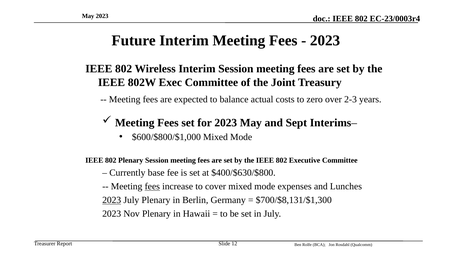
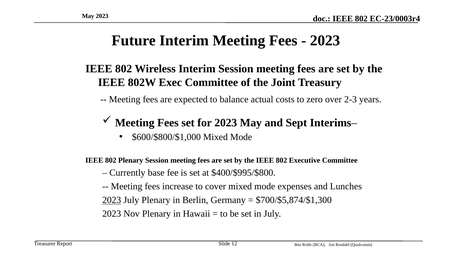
$400/$630/$800: $400/$630/$800 -> $400/$995/$800 (243, 173)
fees underline: present -> none (152, 187)
$700/$8,131/$1,300: $700/$8,131/$1,300 -> $700/$5,874/$1,300 (294, 200)
